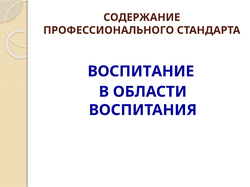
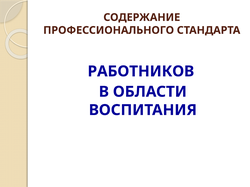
ВОСПИТАНИЕ: ВОСПИТАНИЕ -> РАБОТНИКОВ (141, 72)
